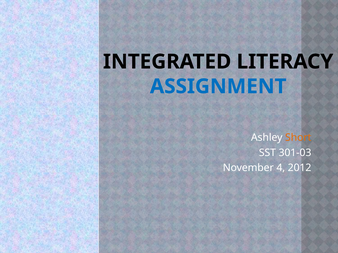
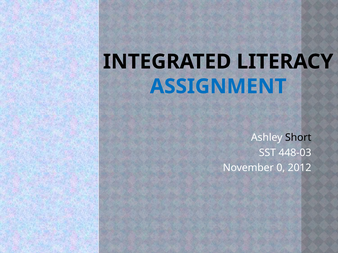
Short colour: orange -> black (298, 138)
301-03: 301-03 -> 448-03 (295, 153)
4: 4 -> 0 (281, 168)
